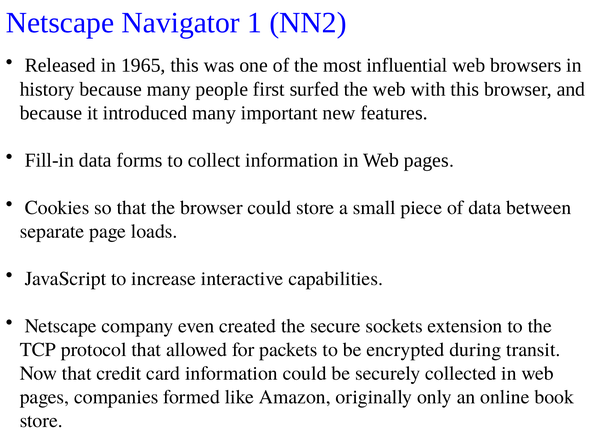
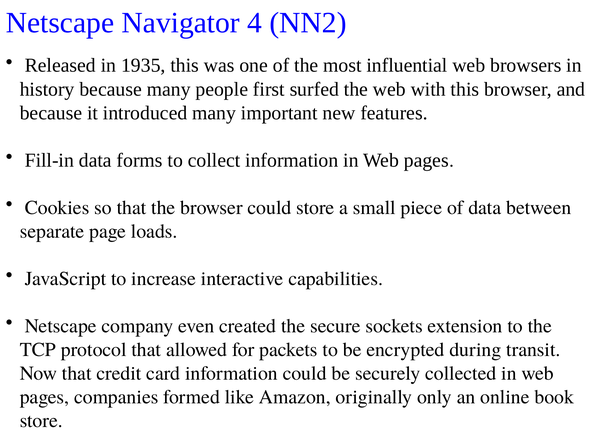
1: 1 -> 4 (255, 23)
1965: 1965 -> 1935 (143, 65)
